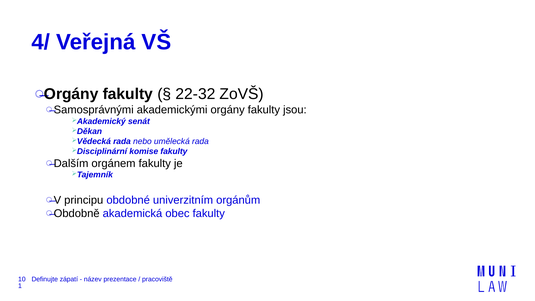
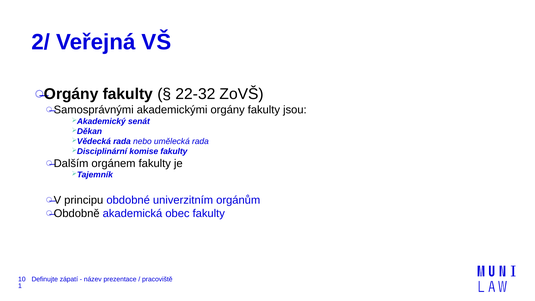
4/: 4/ -> 2/ (41, 42)
